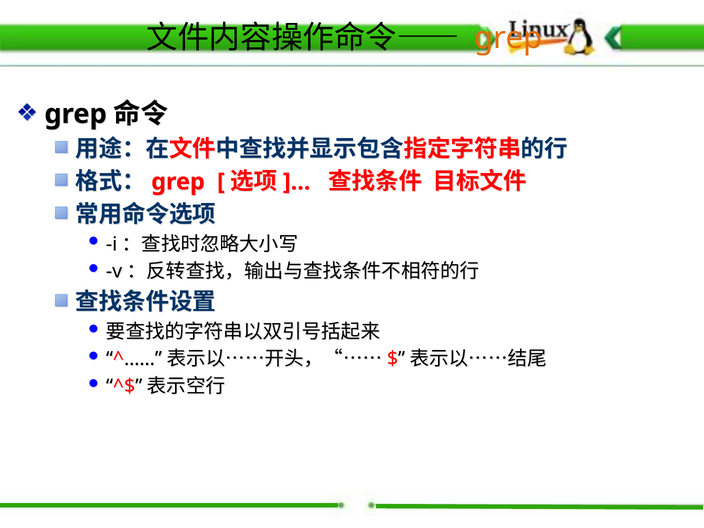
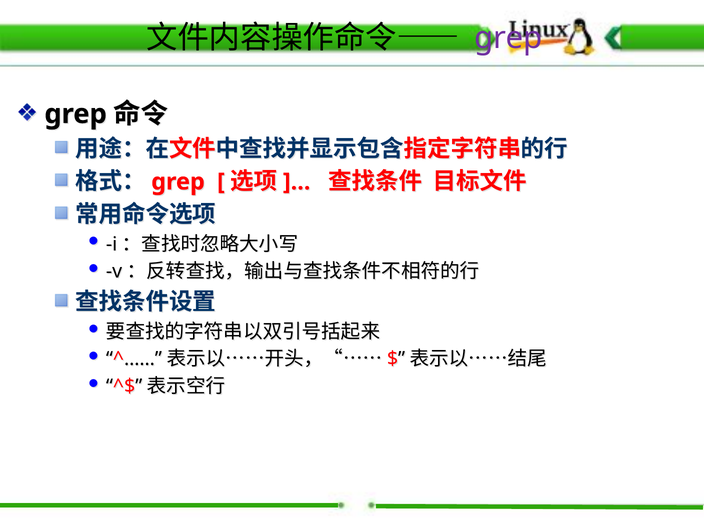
grep colour: orange -> purple (508, 38)
